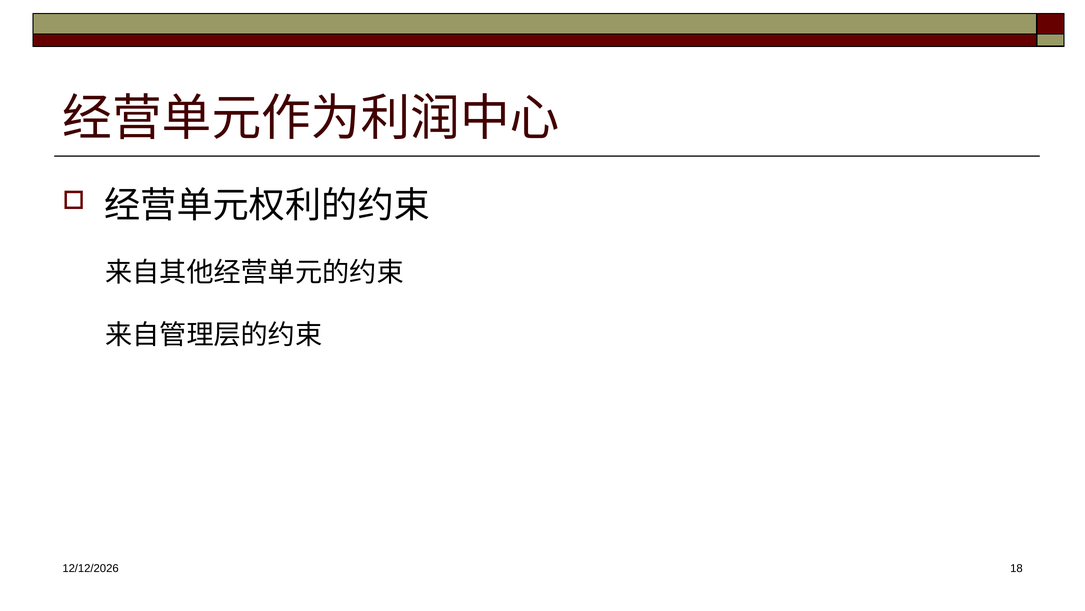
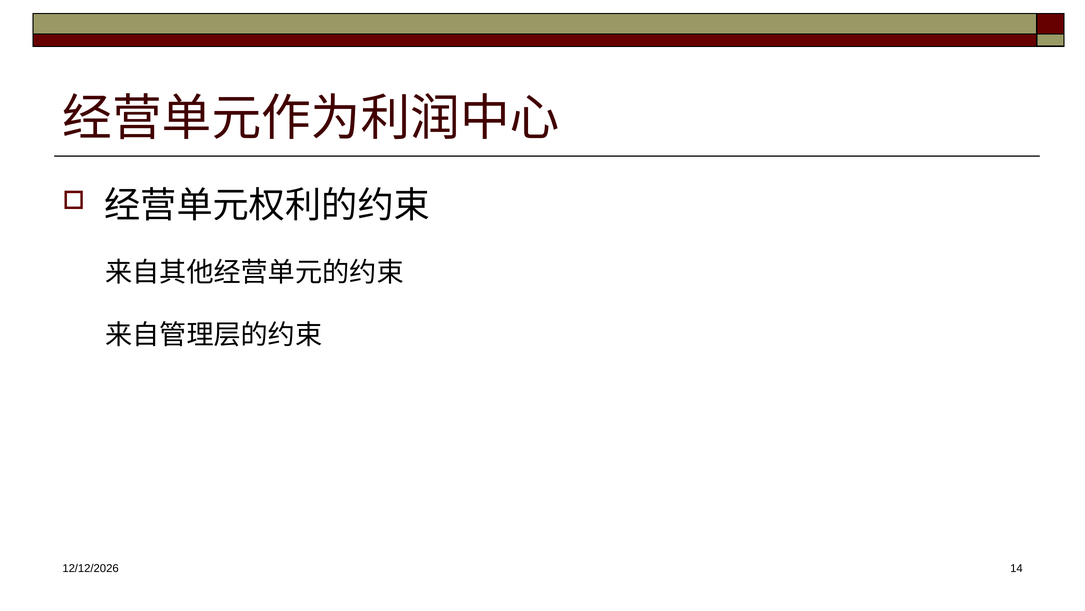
18: 18 -> 14 (1016, 568)
